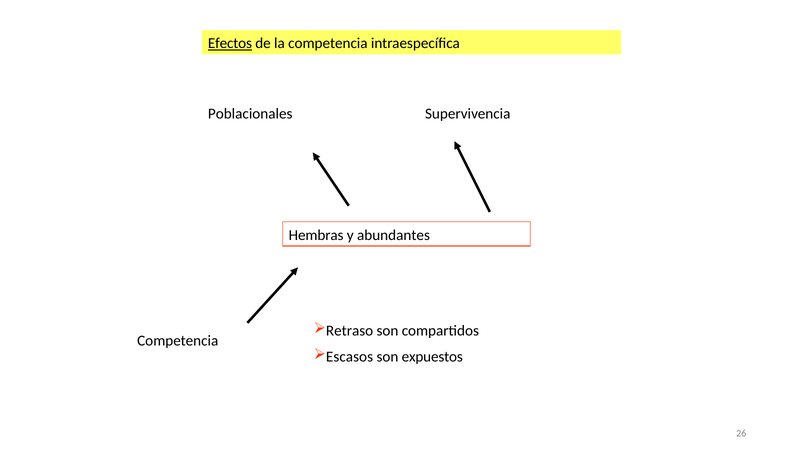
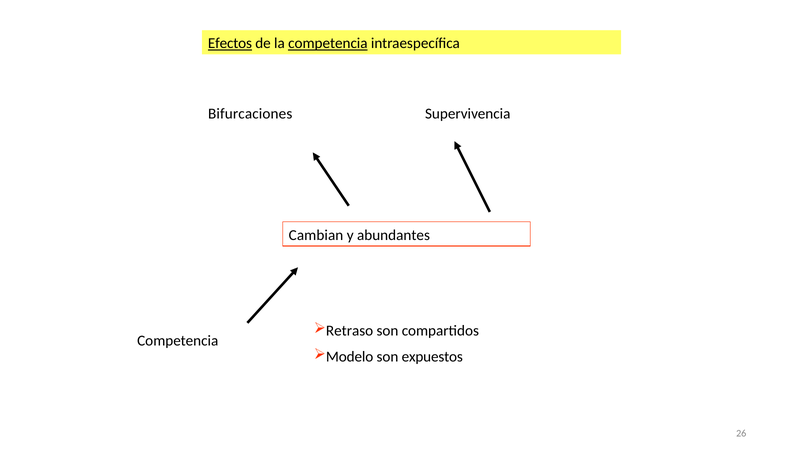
competencia underline: none -> present (328, 43)
Poblacionales: Poblacionales -> Bifurcaciones (250, 114)
Hembras: Hembras -> Cambian (316, 235)
Escasos: Escasos -> Modelo (350, 357)
